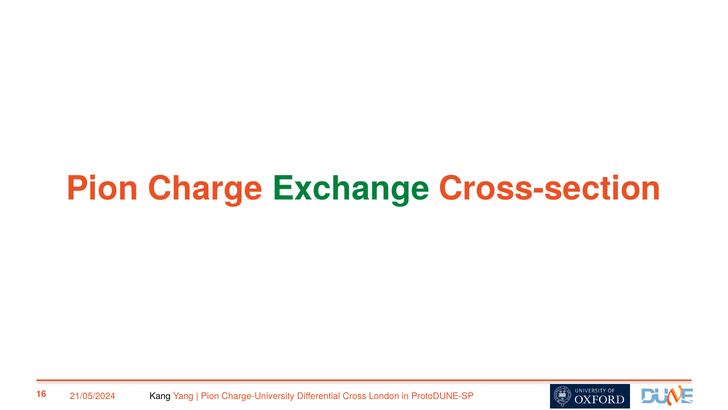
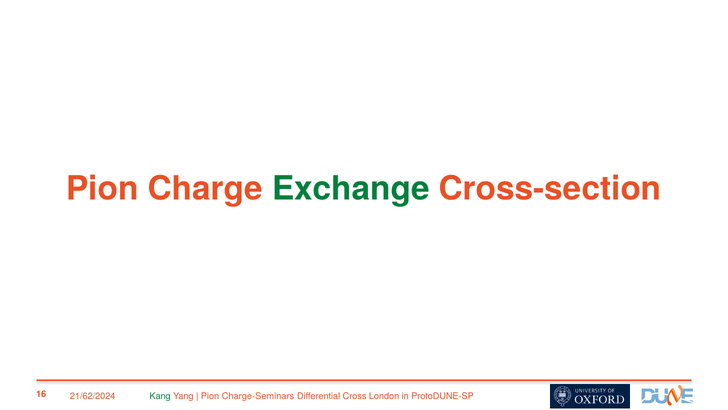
Kang colour: black -> green (160, 396)
Charge-University: Charge-University -> Charge-Seminars (258, 396)
21/05/2024: 21/05/2024 -> 21/62/2024 (93, 396)
